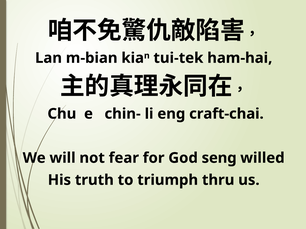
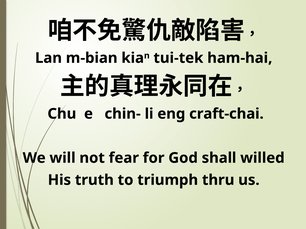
seng: seng -> shall (219, 158)
